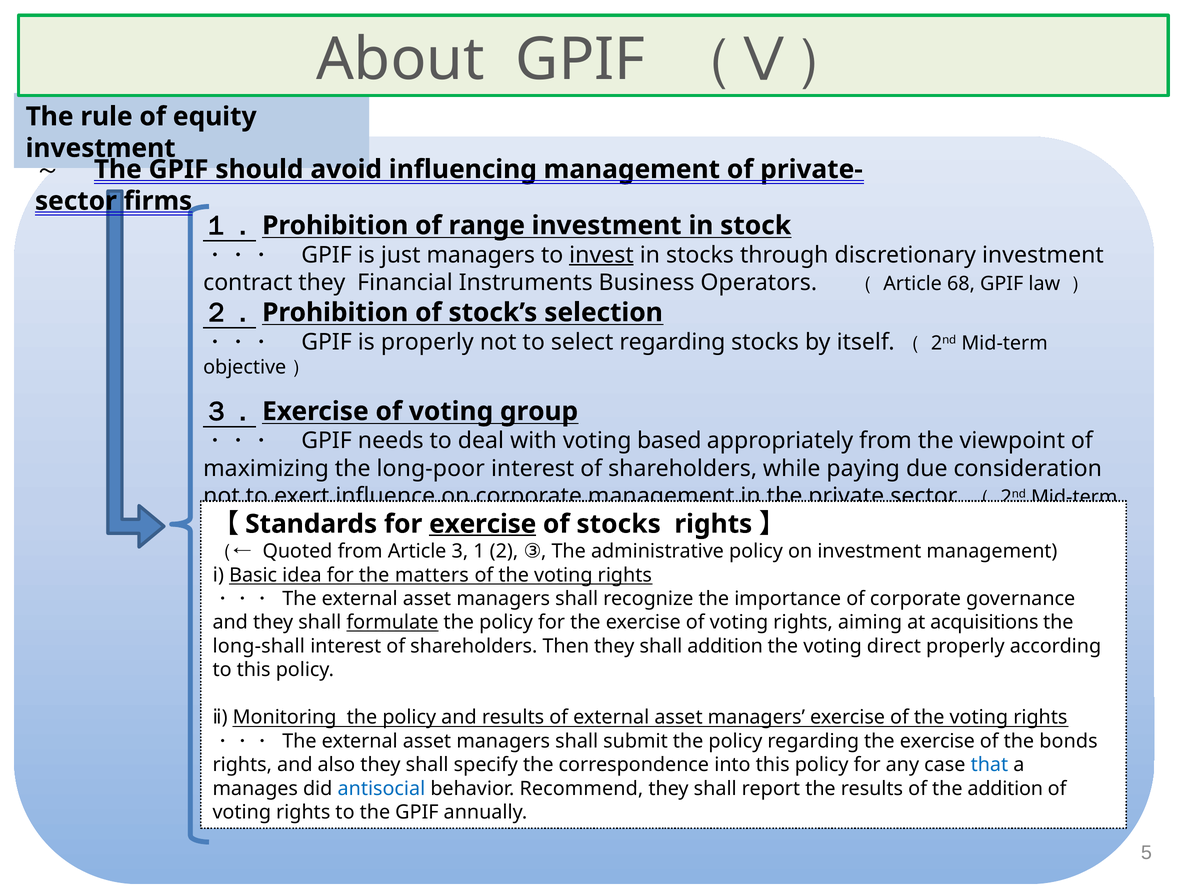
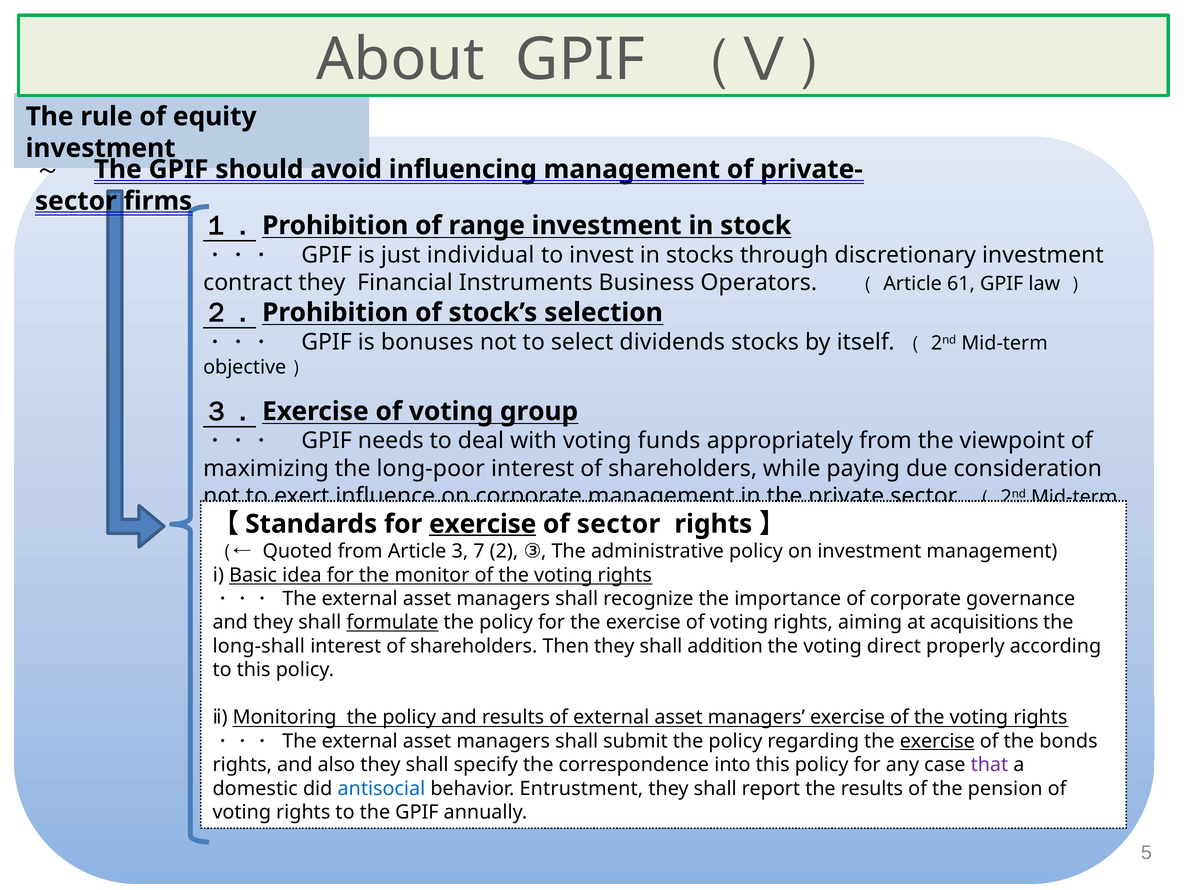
just managers: managers -> individual (481, 255)
invest underline: present -> none (601, 255)
68: 68 -> 61 (961, 284)
is properly: properly -> bonuses (427, 342)
select regarding: regarding -> dividends (672, 342)
based: based -> funds (669, 441)
of stocks: stocks -> sector (618, 524)
1: 1 -> 7 (479, 551)
matters: matters -> monitor (432, 575)
exercise underline: none -> present (937, 741)
that colour: blue -> purple (989, 765)
manages: manages -> domestic (255, 789)
Recommend: Recommend -> Entrustment (581, 789)
the addition: addition -> pension (1005, 789)
